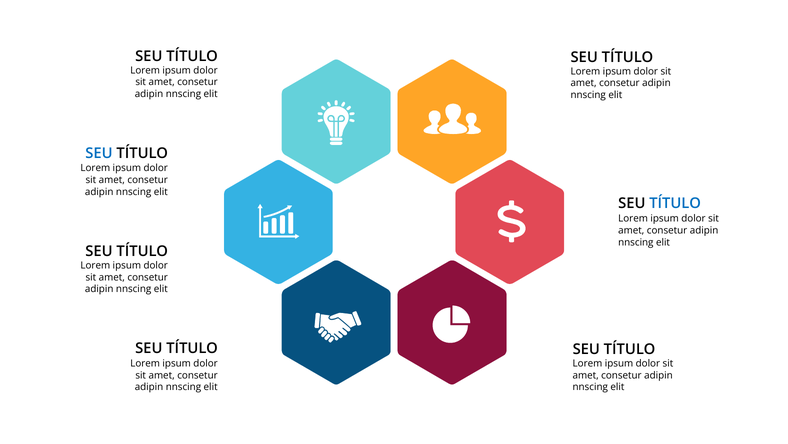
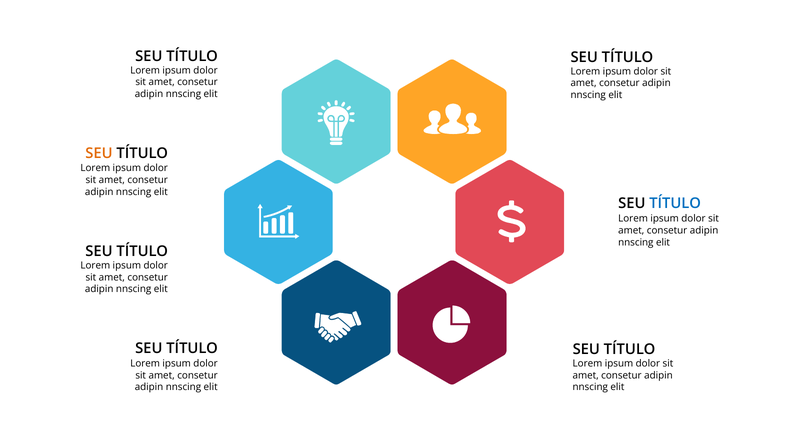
SEU colour: blue -> orange (99, 153)
